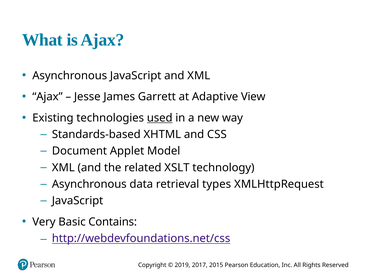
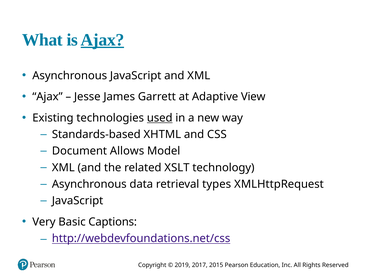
Ajax underline: none -> present (102, 40)
Applet: Applet -> Allows (127, 151)
Contains: Contains -> Captions (113, 222)
